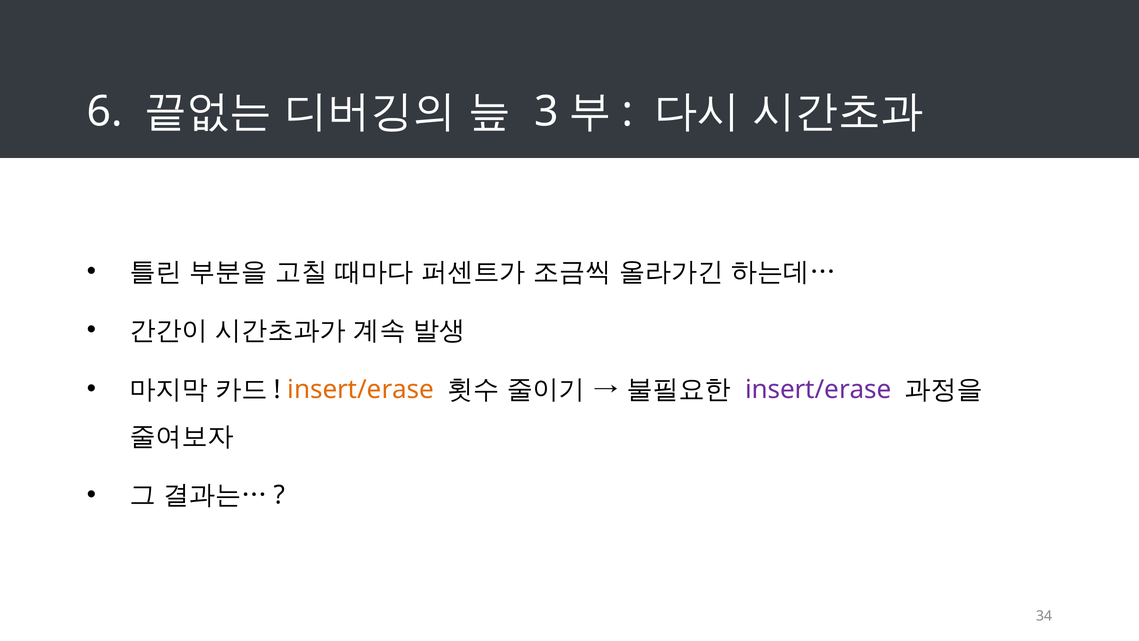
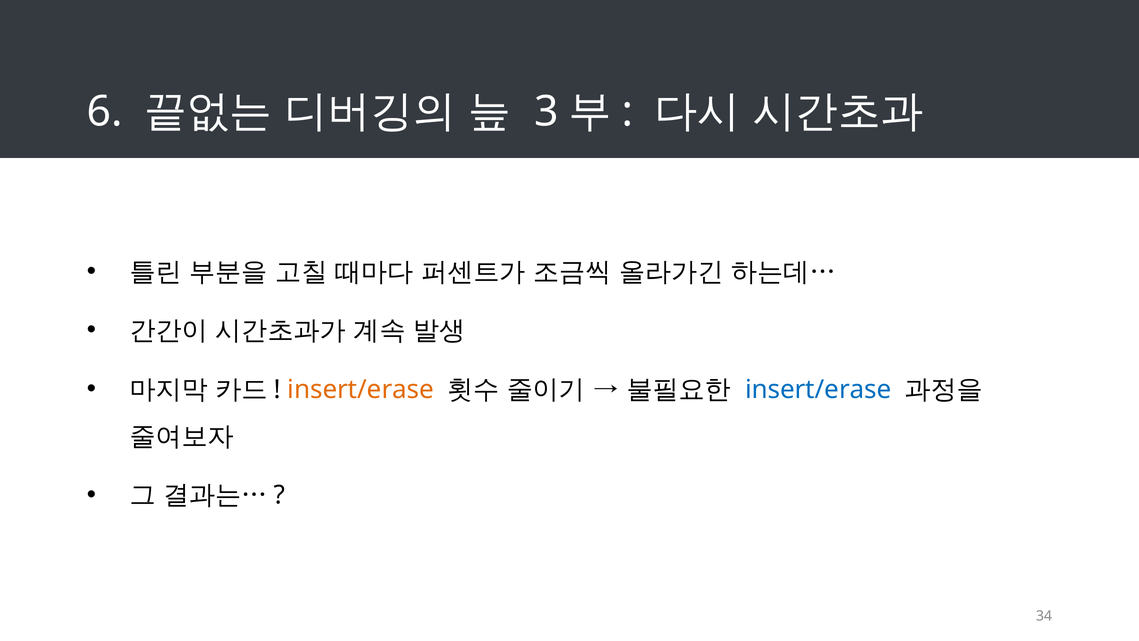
insert/erase colour: purple -> blue (818, 389)
